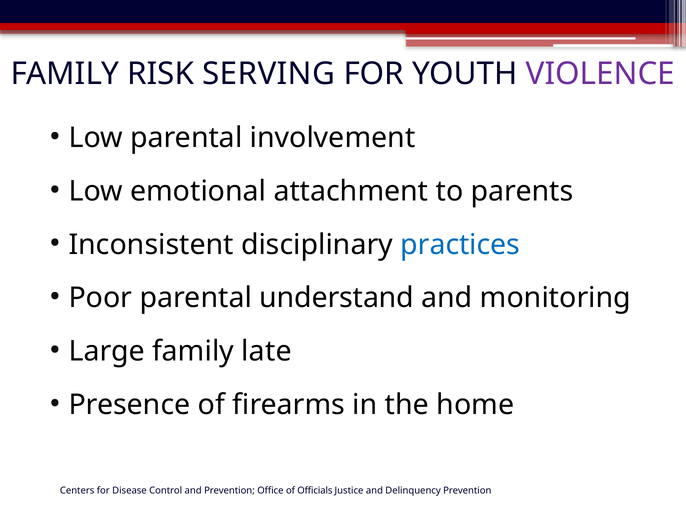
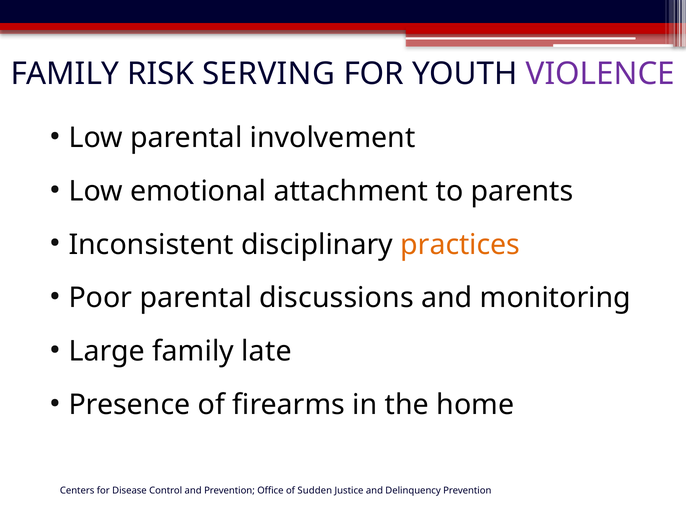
practices colour: blue -> orange (460, 244)
understand: understand -> discussions (337, 298)
Officials: Officials -> Sudden (315, 490)
